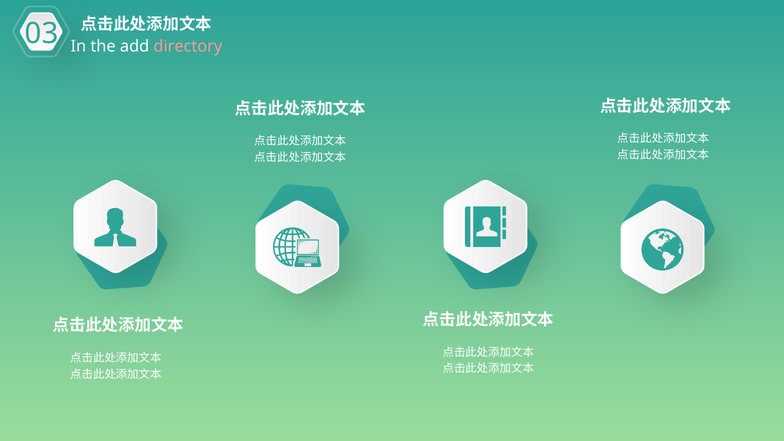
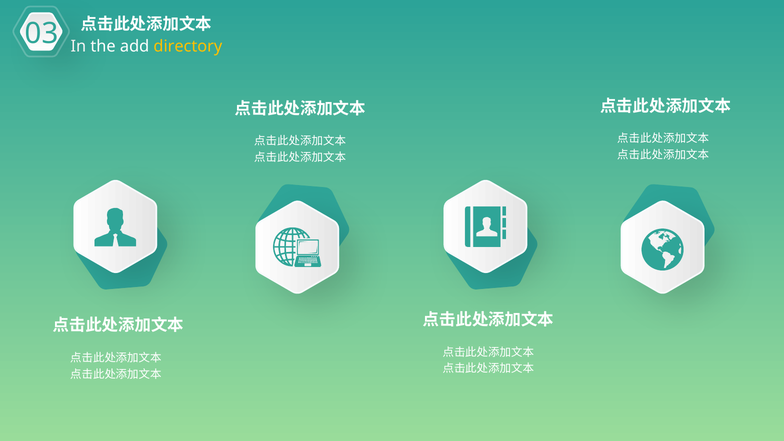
directory colour: pink -> yellow (188, 46)
